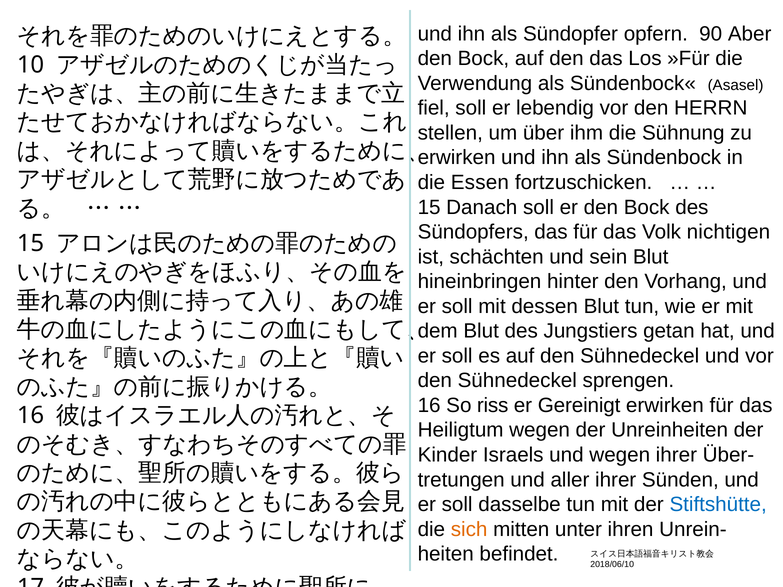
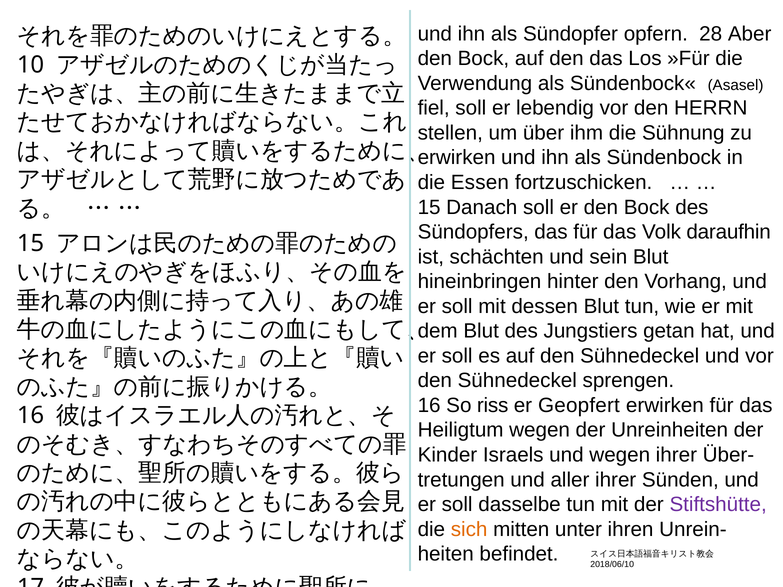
90: 90 -> 28 (711, 34)
nichtigen: nichtigen -> daraufhin (729, 232)
Gereinigt: Gereinigt -> Geopfert (579, 406)
Stiftshütte colour: blue -> purple (718, 505)
